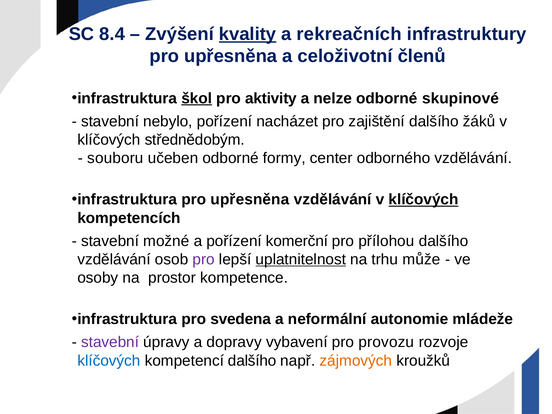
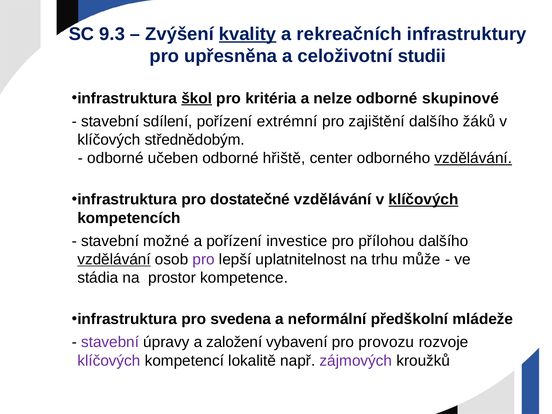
8.4: 8.4 -> 9.3 (112, 34)
členů: členů -> studii (422, 56)
aktivity: aktivity -> kritéria (271, 98)
nebylo: nebylo -> sdílení (168, 121)
nacházet: nacházet -> extrémní (287, 121)
souboru: souboru -> odborné (115, 158)
formy: formy -> hřiště (284, 158)
vzdělávání underline: none -> present (473, 158)
infrastruktura pro upřesněna: upřesněna -> dostatečné (250, 200)
komerční: komerční -> investice (297, 241)
vzdělávání underline: none -> present (114, 259)
uplatnitelnost underline: present -> none (301, 259)
osoby: osoby -> stádia (98, 278)
autonomie: autonomie -> předškolní (409, 319)
dopravy: dopravy -> založení (234, 342)
klíčových colour: blue -> purple (109, 361)
kompetencí dalšího: dalšího -> lokalitě (252, 361)
zájmových colour: orange -> purple (356, 361)
